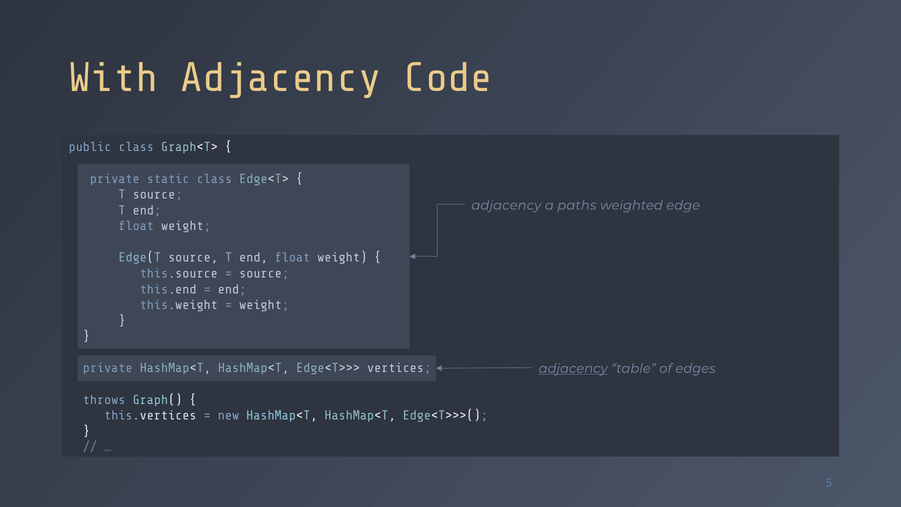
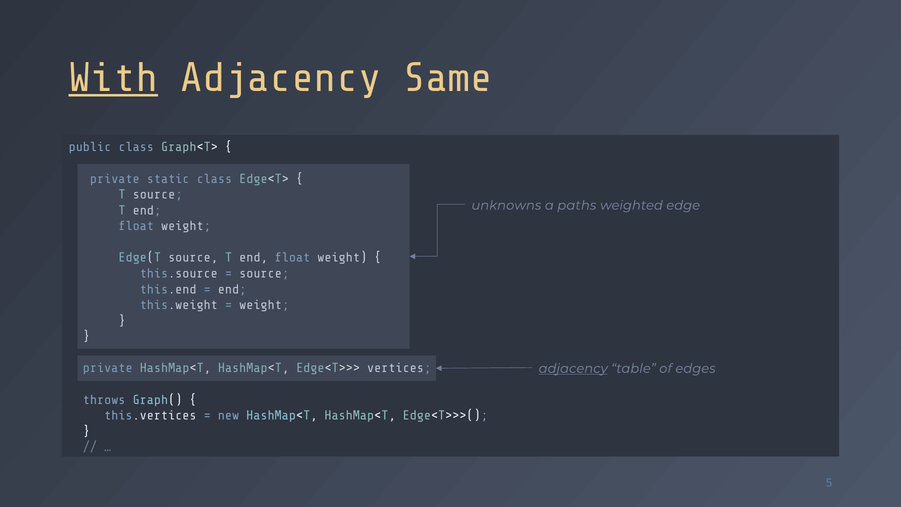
With underline: none -> present (113, 78)
Code: Code -> Same (448, 78)
adjacency: adjacency -> unknowns (506, 205)
